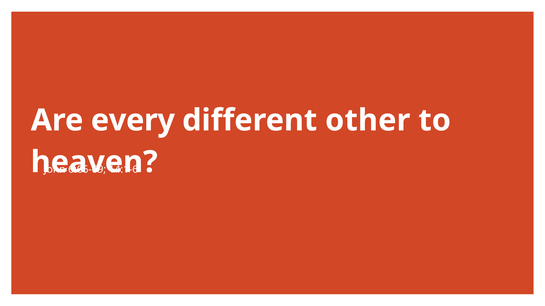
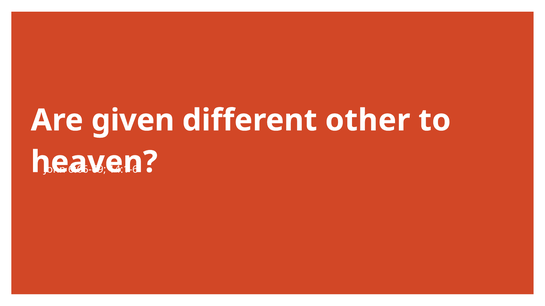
every: every -> given (133, 121)
